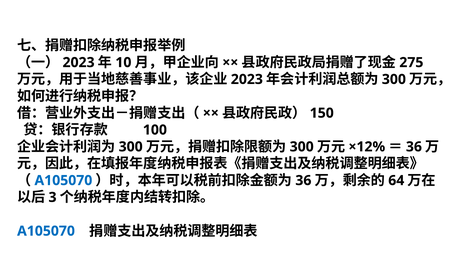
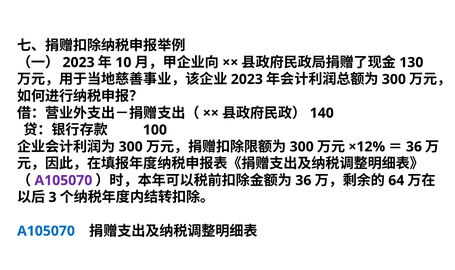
275: 275 -> 130 (411, 63)
150: 150 -> 140 (322, 113)
A105070 colour: blue -> purple (63, 181)
